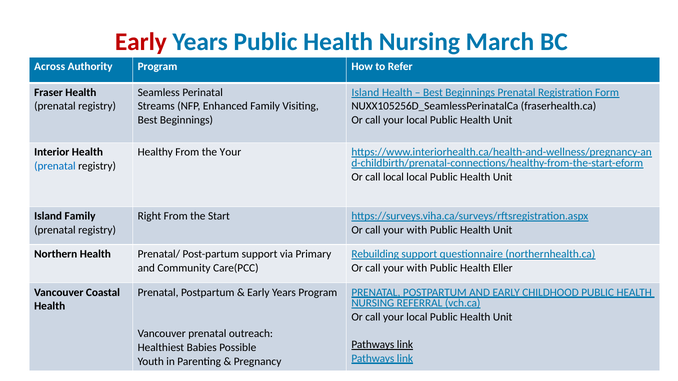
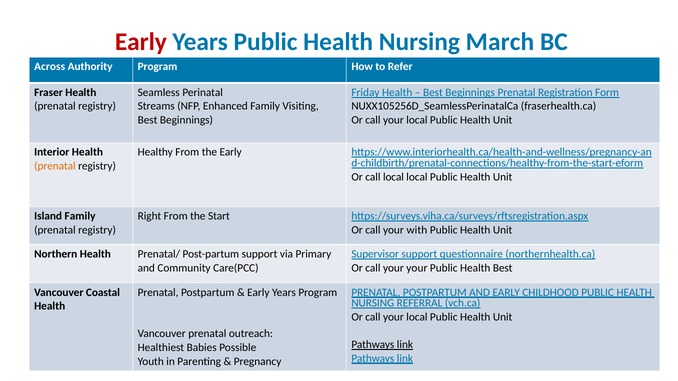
Island: Island -> Friday (365, 93)
the Your: Your -> Early (231, 152)
prenatal colour: blue -> orange (55, 166)
Rebuilding: Rebuilding -> Supervisor (375, 254)
with: with -> your (417, 268)
Health Eller: Eller -> Best (503, 268)
